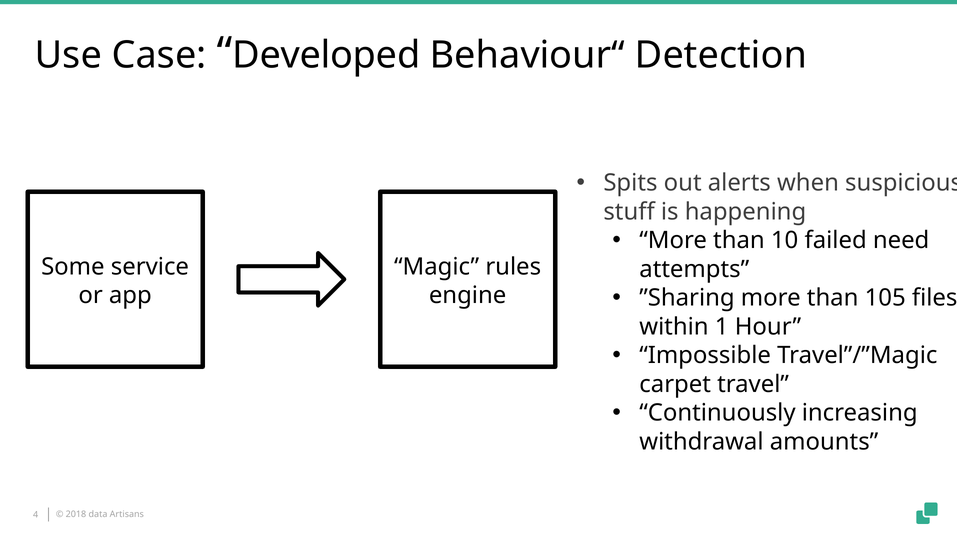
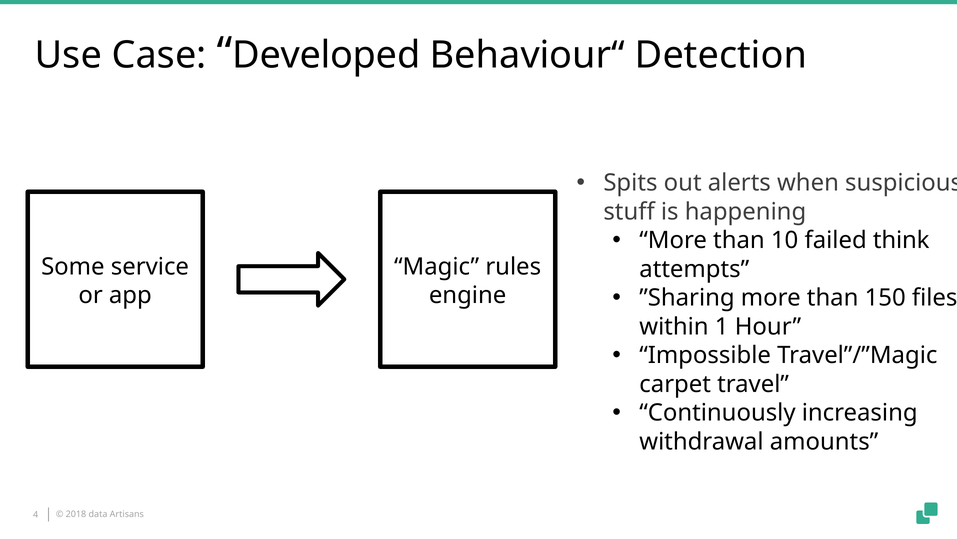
need: need -> think (901, 240)
105: 105 -> 150 (885, 298)
